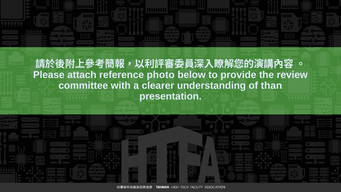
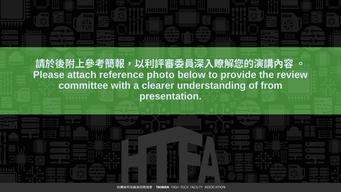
than: than -> from (272, 85)
